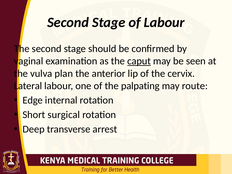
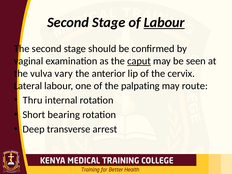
Labour underline: none -> present (164, 22)
plan: plan -> vary (64, 73)
Edge: Edge -> Thru (33, 100)
surgical: surgical -> bearing (64, 115)
